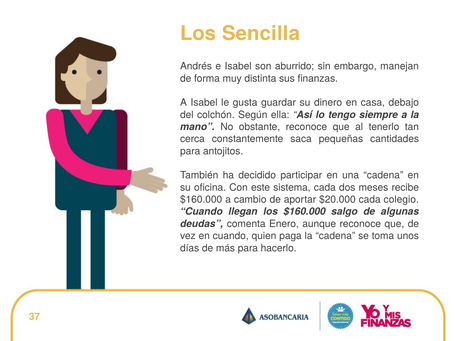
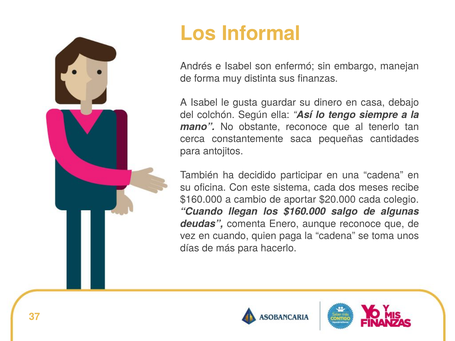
Sencilla: Sencilla -> Informal (261, 34)
aburrido: aburrido -> enfermó (295, 66)
